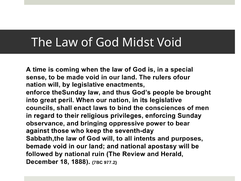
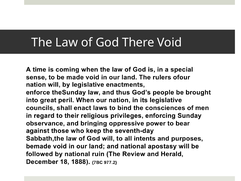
Midst: Midst -> There (138, 43)
